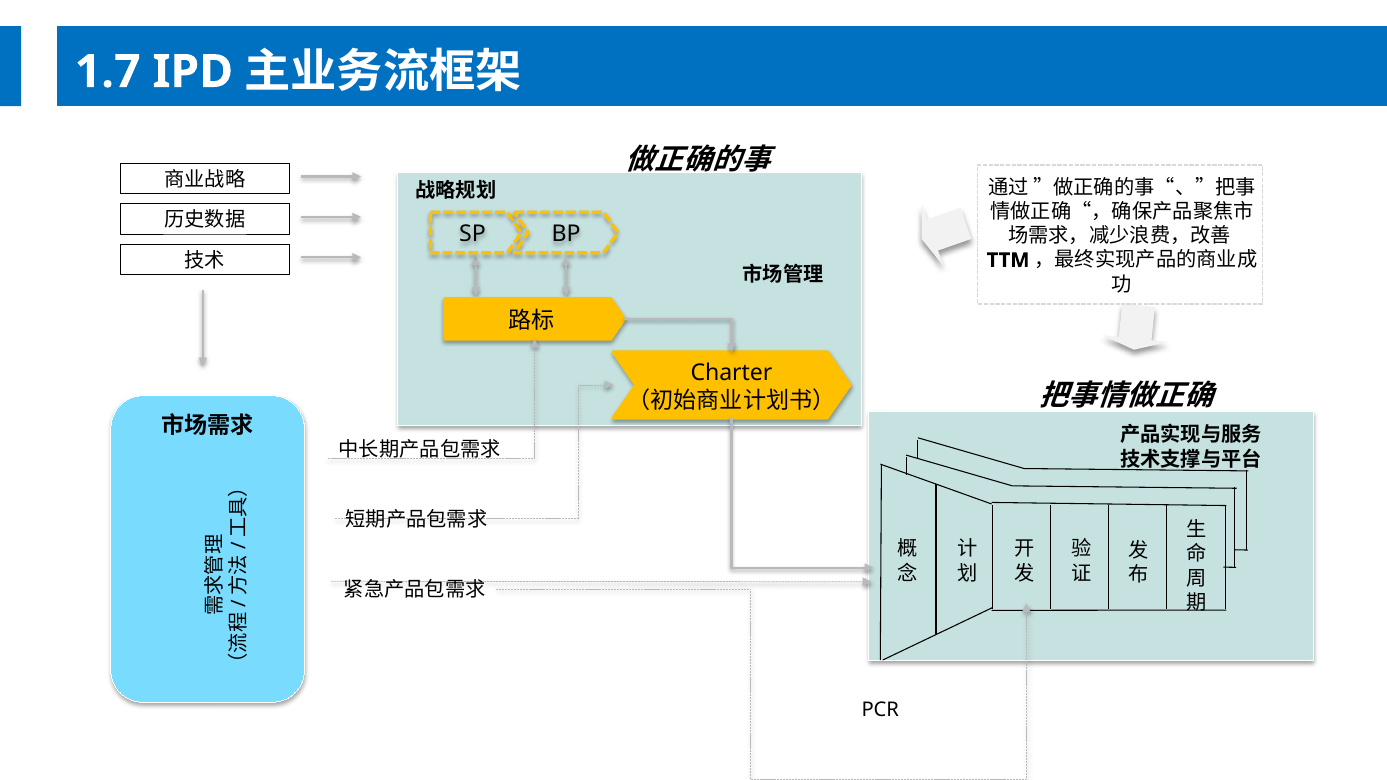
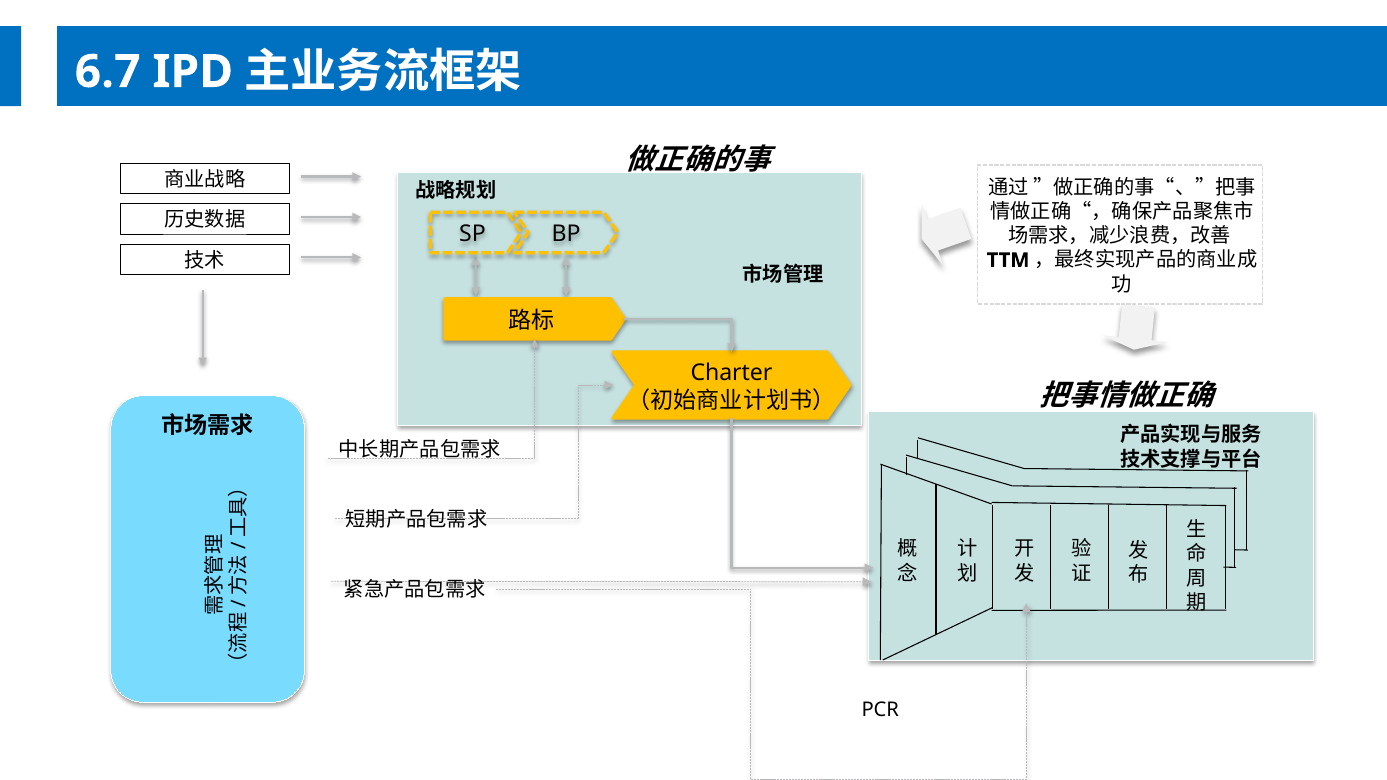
1.7: 1.7 -> 6.7 (108, 72)
